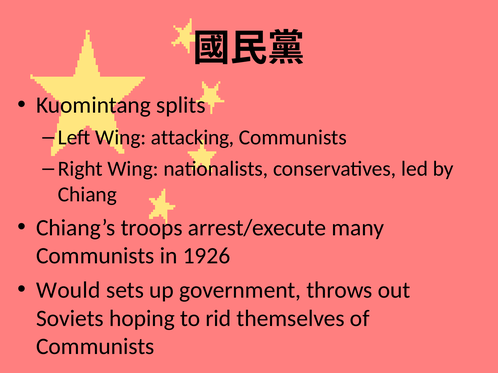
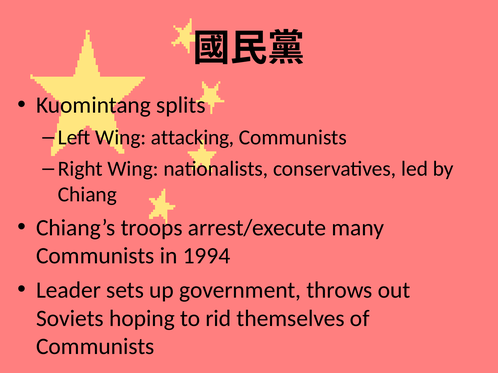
1926: 1926 -> 1994 (207, 256)
Would: Would -> Leader (69, 290)
